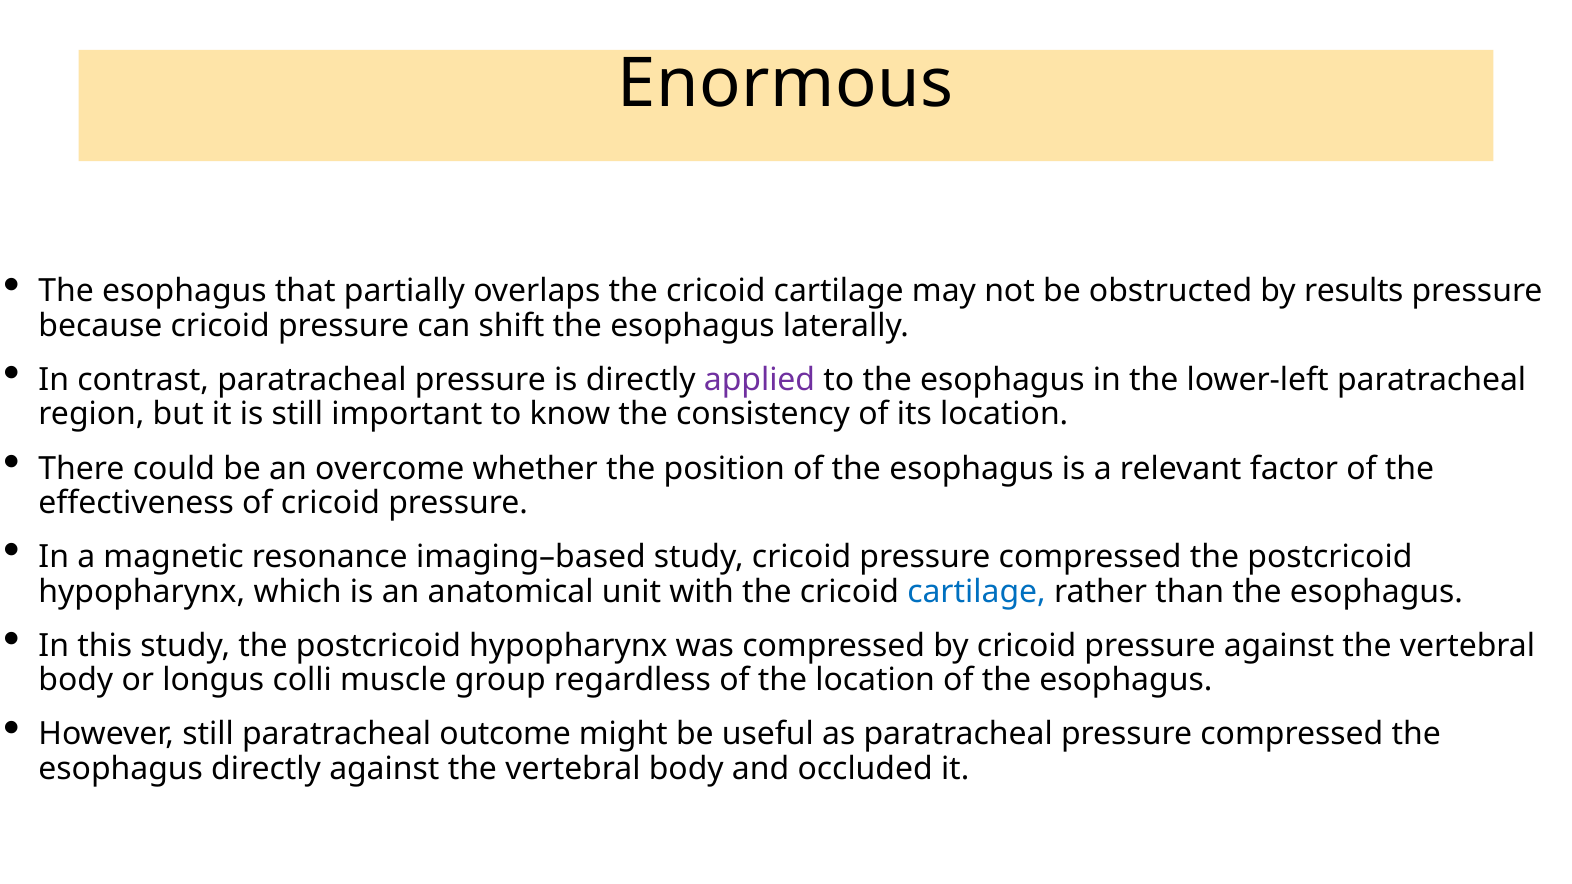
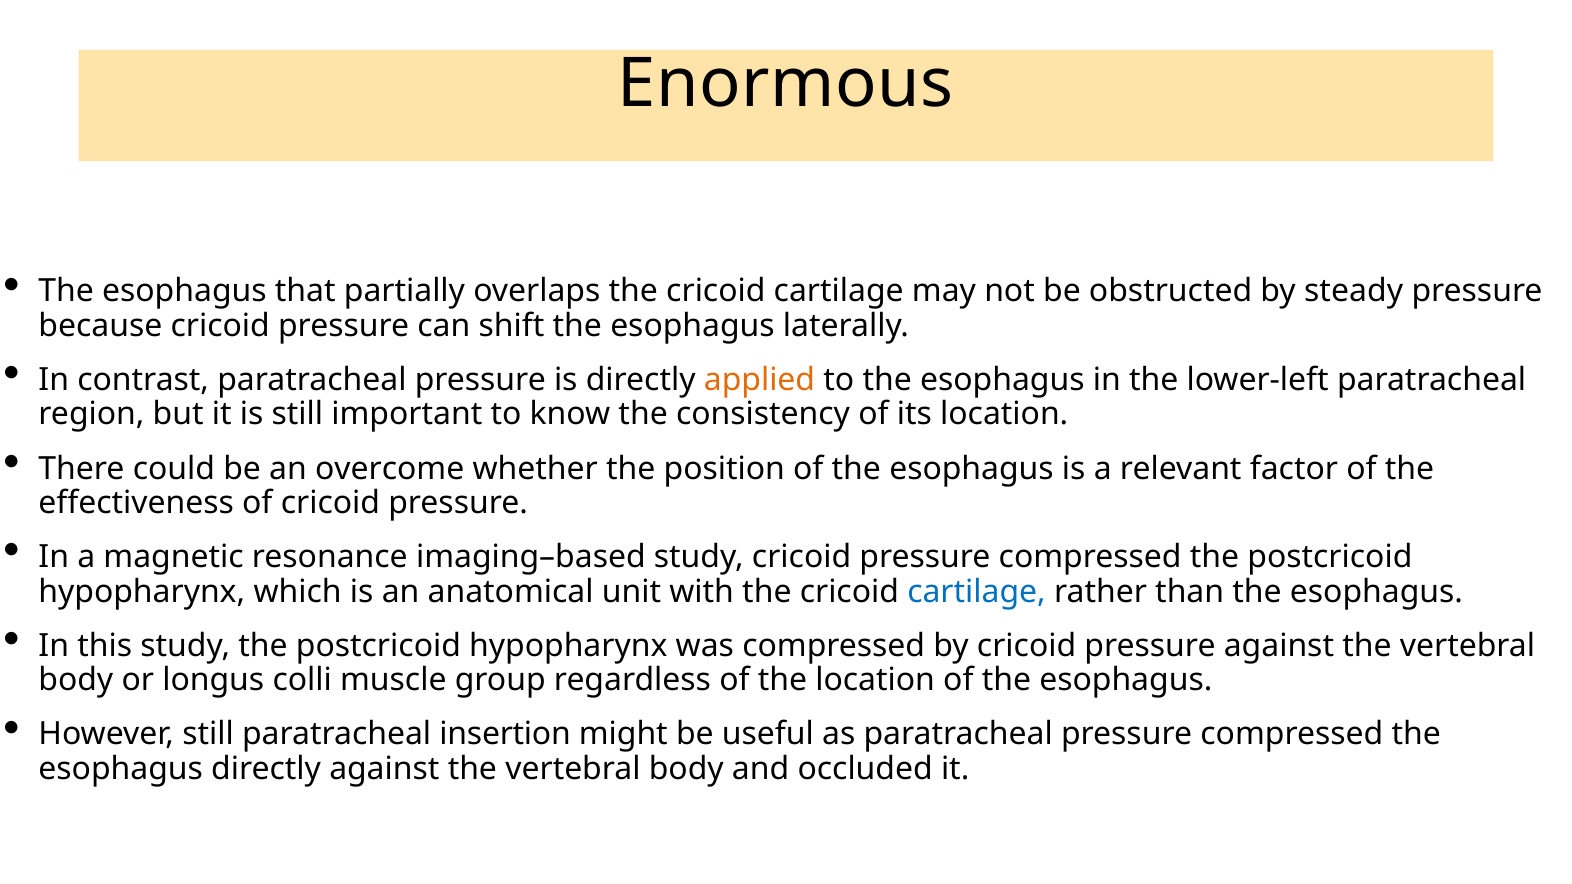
results: results -> steady (1354, 291)
applied colour: purple -> orange (759, 380)
outcome: outcome -> insertion (505, 735)
